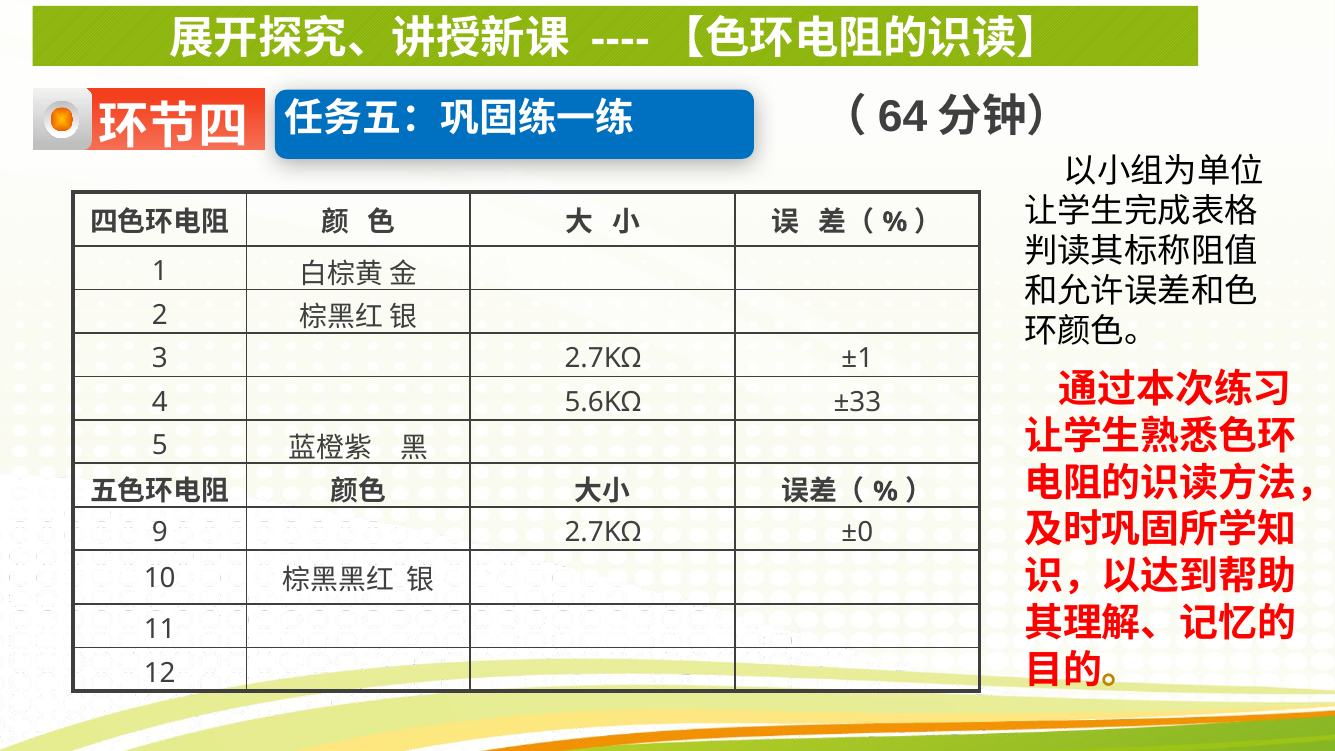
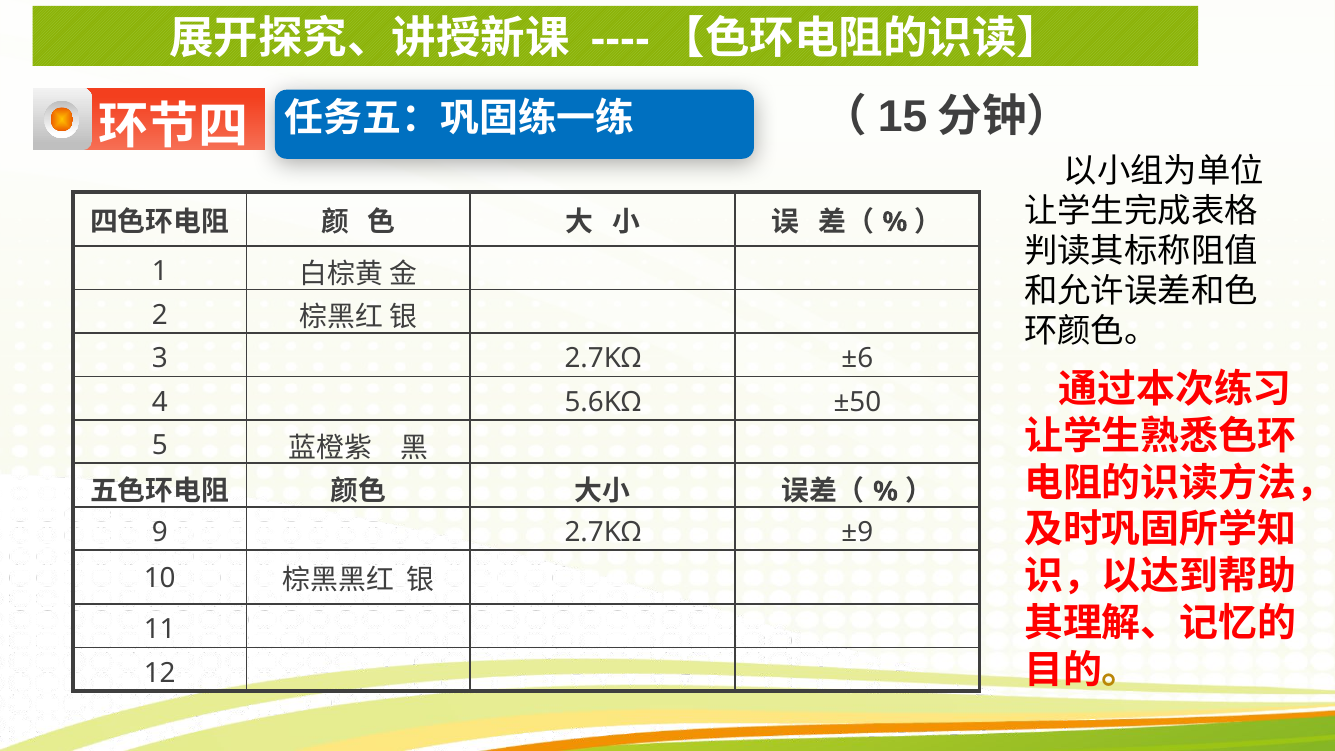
64: 64 -> 15 (903, 117)
±1: ±1 -> ±6 (857, 359)
±33: ±33 -> ±50 (857, 402)
±0: ±0 -> ±9 (857, 532)
